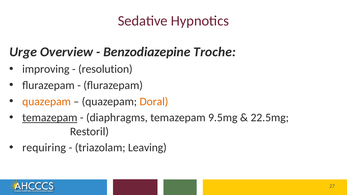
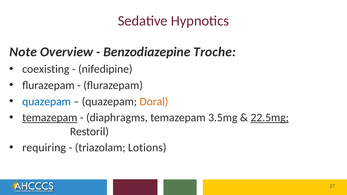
Urge: Urge -> Note (23, 52)
improving: improving -> coexisting (46, 69)
resolution: resolution -> nifedipine (105, 69)
quazepam colour: orange -> blue (47, 102)
9.5mg: 9.5mg -> 3.5mg (223, 118)
22.5mg underline: none -> present (270, 118)
Leaving: Leaving -> Lotions (147, 148)
